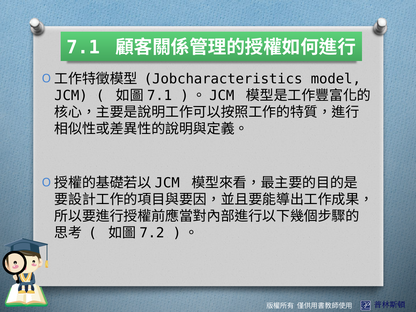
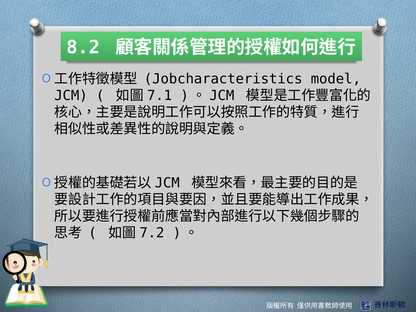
7.1: 7.1 -> 8.2 (83, 48)
